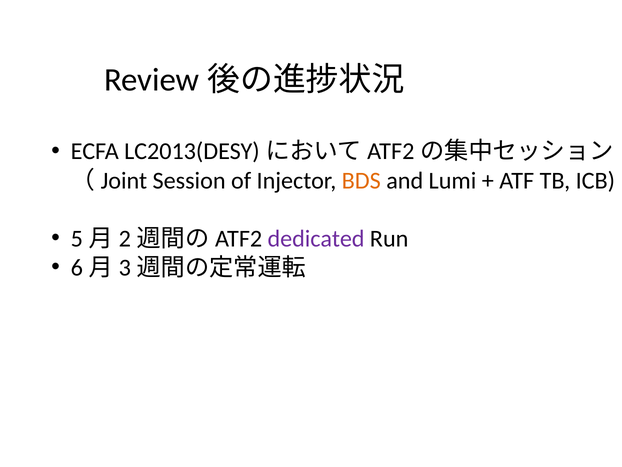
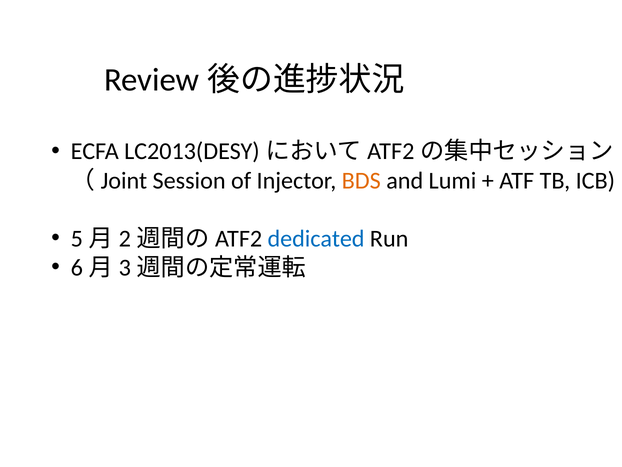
dedicated colour: purple -> blue (316, 238)
